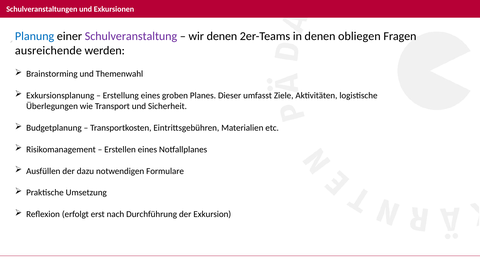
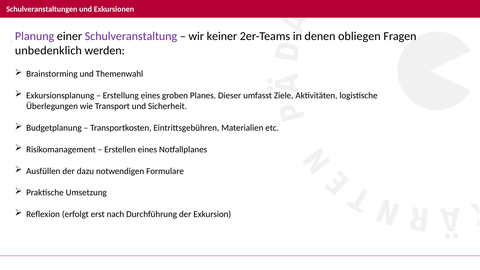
Planung colour: blue -> purple (35, 36)
wir denen: denen -> keiner (222, 36)
ausreichende: ausreichende -> unbedenklich (48, 51)
